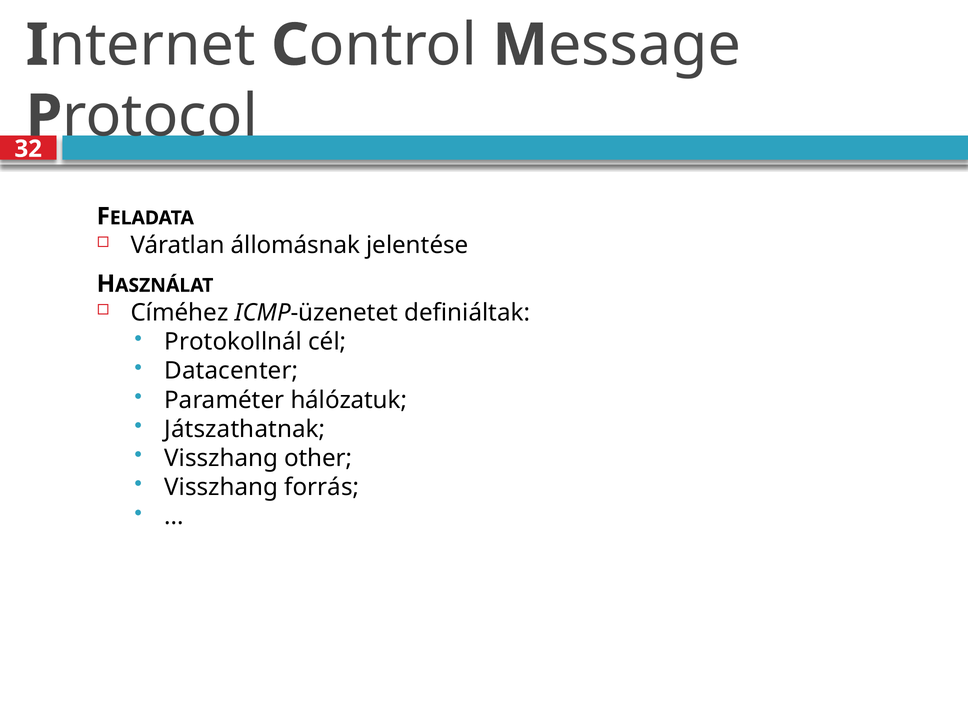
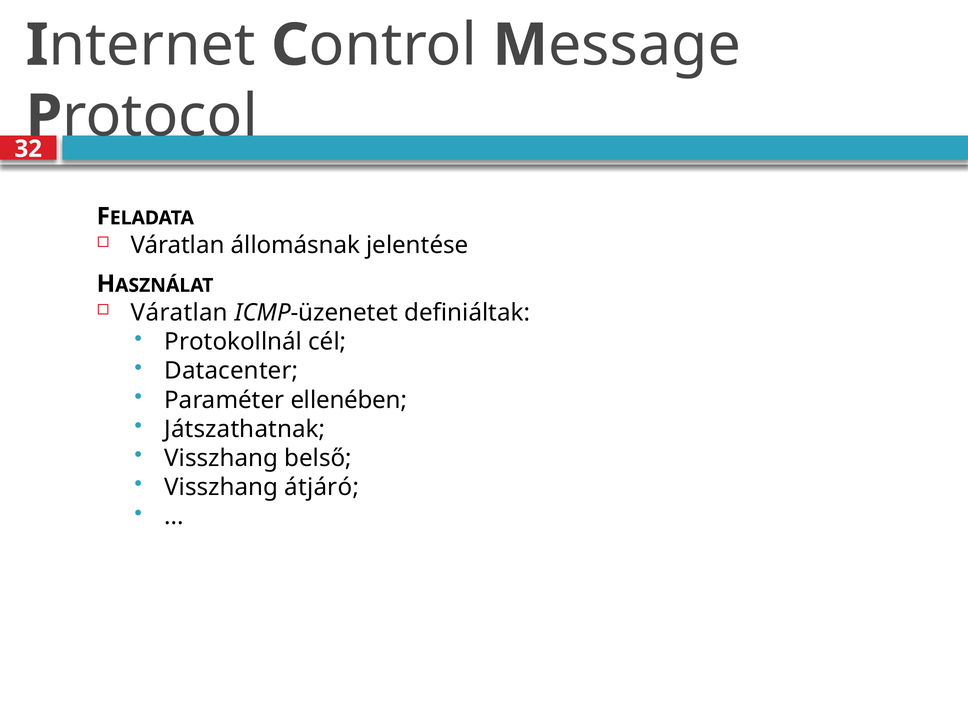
Címéhez: Címéhez -> Váratlan (179, 313)
hálózatuk: hálózatuk -> ellenében (349, 400)
other: other -> belső (318, 458)
forrás: forrás -> átjáró (322, 487)
